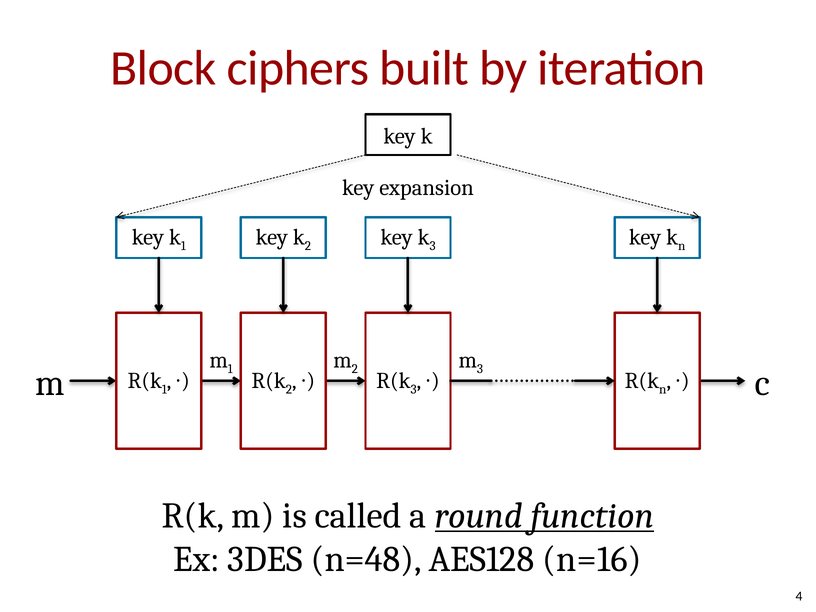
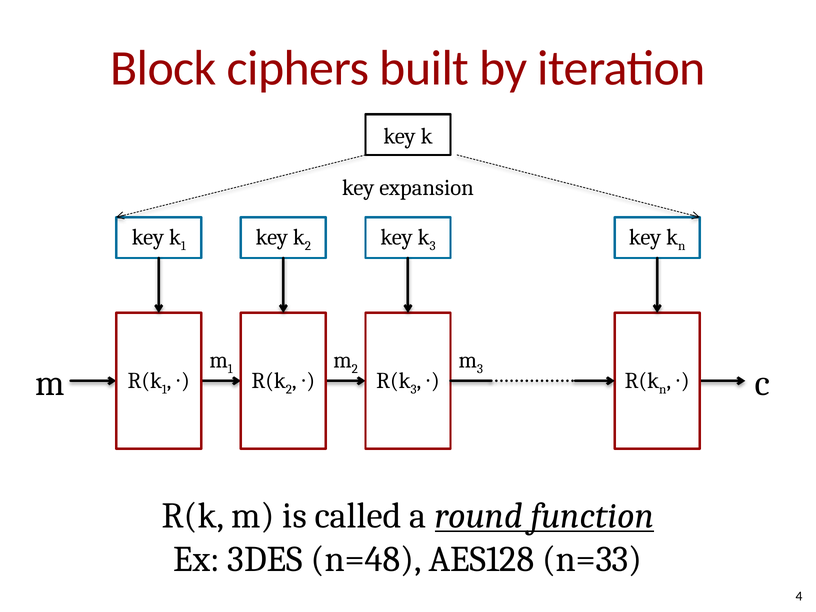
n=16: n=16 -> n=33 (592, 559)
